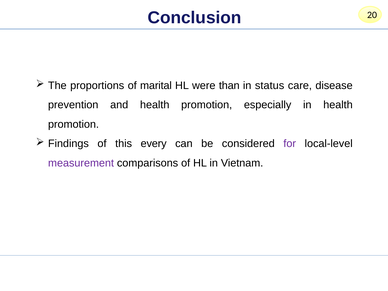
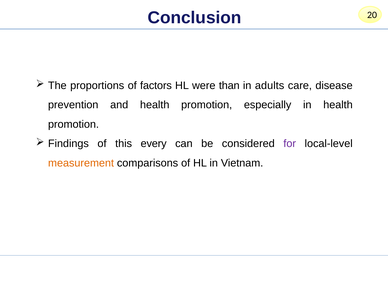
marital: marital -> factors (156, 85)
status: status -> adults (270, 85)
measurement colour: purple -> orange (81, 163)
